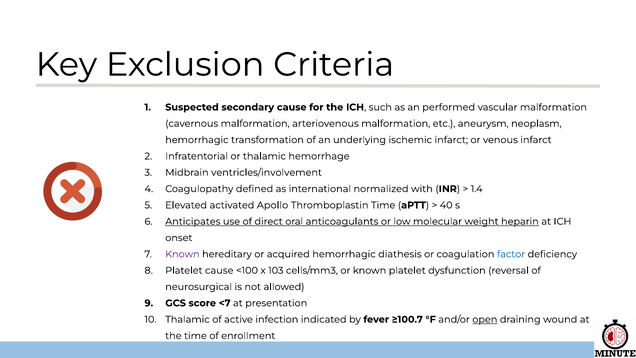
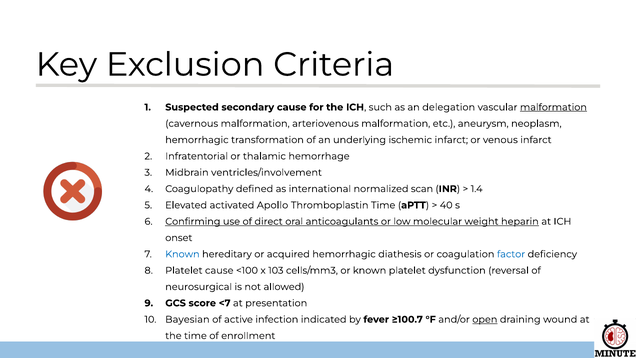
performed: performed -> delegation (449, 107)
malformation underline: none -> present (553, 107)
with: with -> scan (422, 189)
Anticipates: Anticipates -> Confirming (193, 221)
Known colour: purple -> blue (182, 254)
Thalamic: Thalamic -> Bayesian (187, 319)
